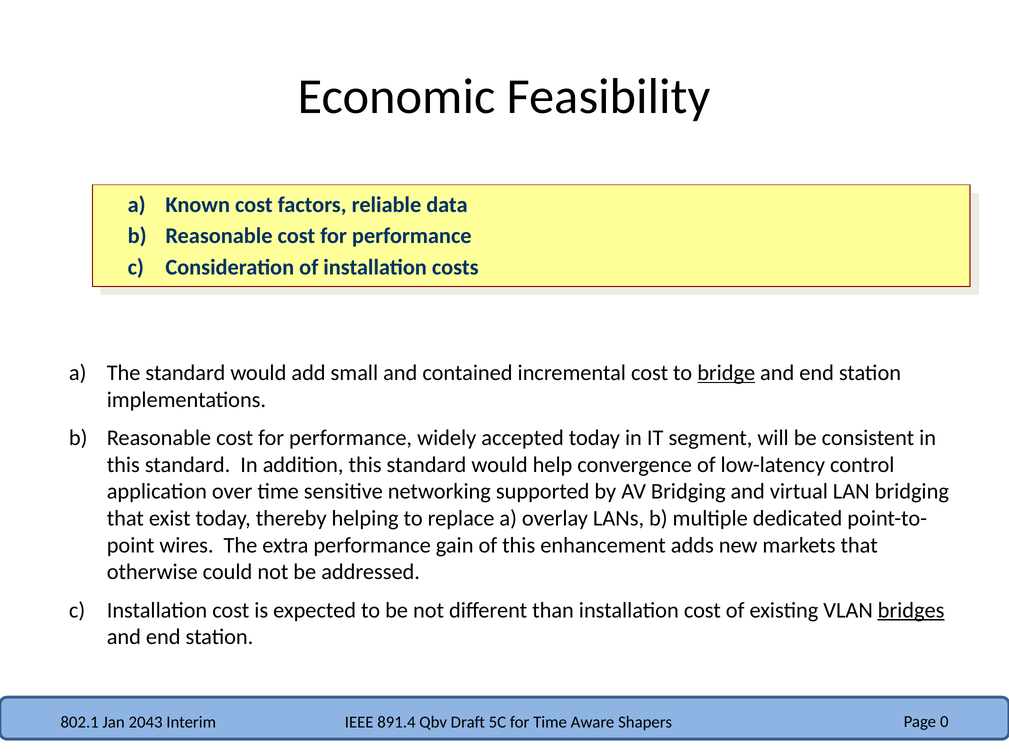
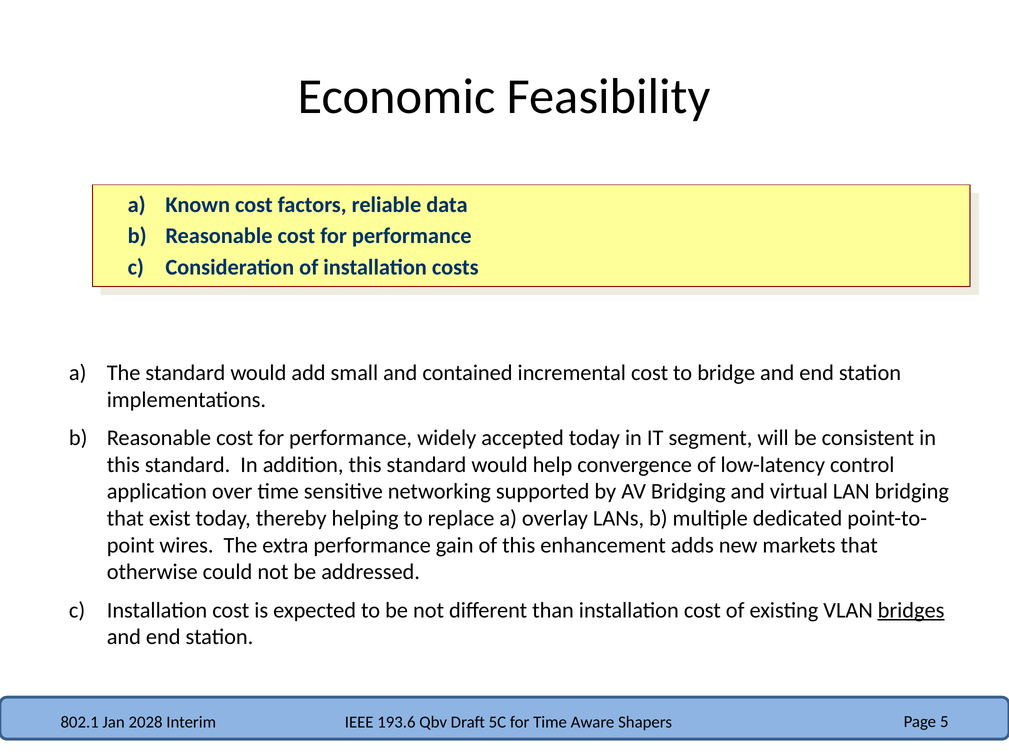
bridge underline: present -> none (726, 373)
2043: 2043 -> 2028 (146, 723)
891.4: 891.4 -> 193.6 (396, 723)
0: 0 -> 5 (944, 723)
